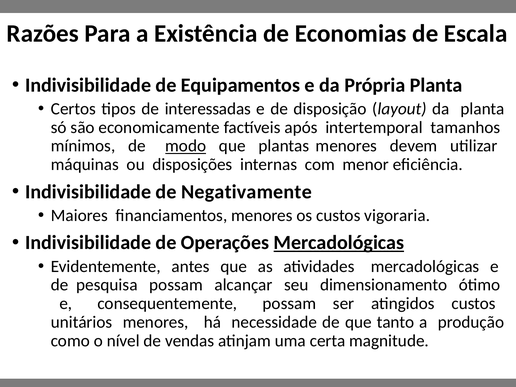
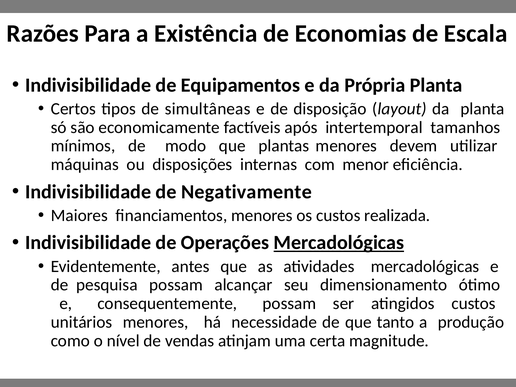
interessadas: interessadas -> simultâneas (208, 109)
modo underline: present -> none (186, 146)
vigoraria: vigoraria -> realizada (397, 215)
